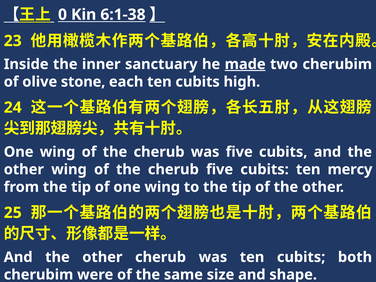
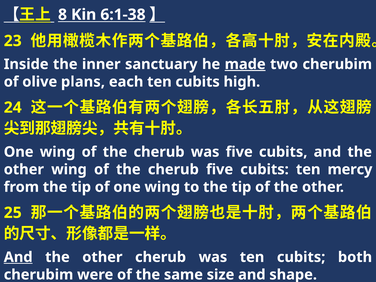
0: 0 -> 8 (63, 15)
stone: stone -> plans (83, 82)
And underline: none -> present (18, 257)
